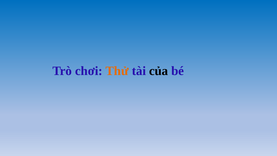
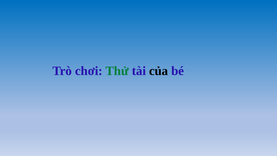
Thử colour: orange -> green (117, 71)
